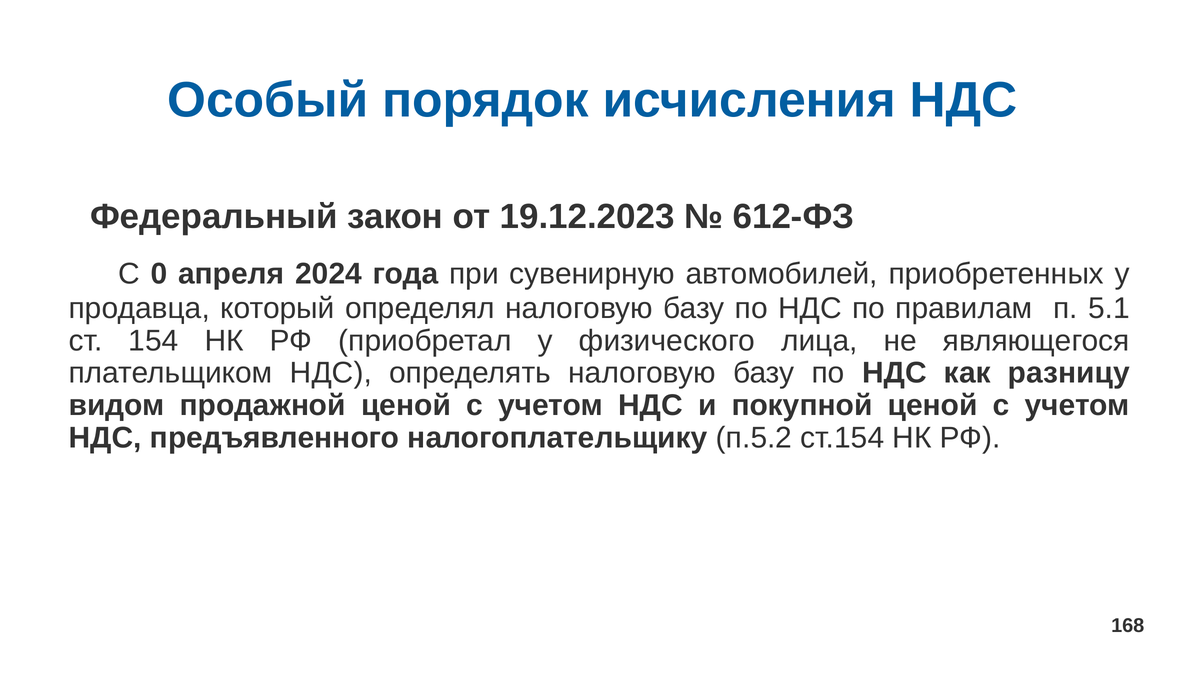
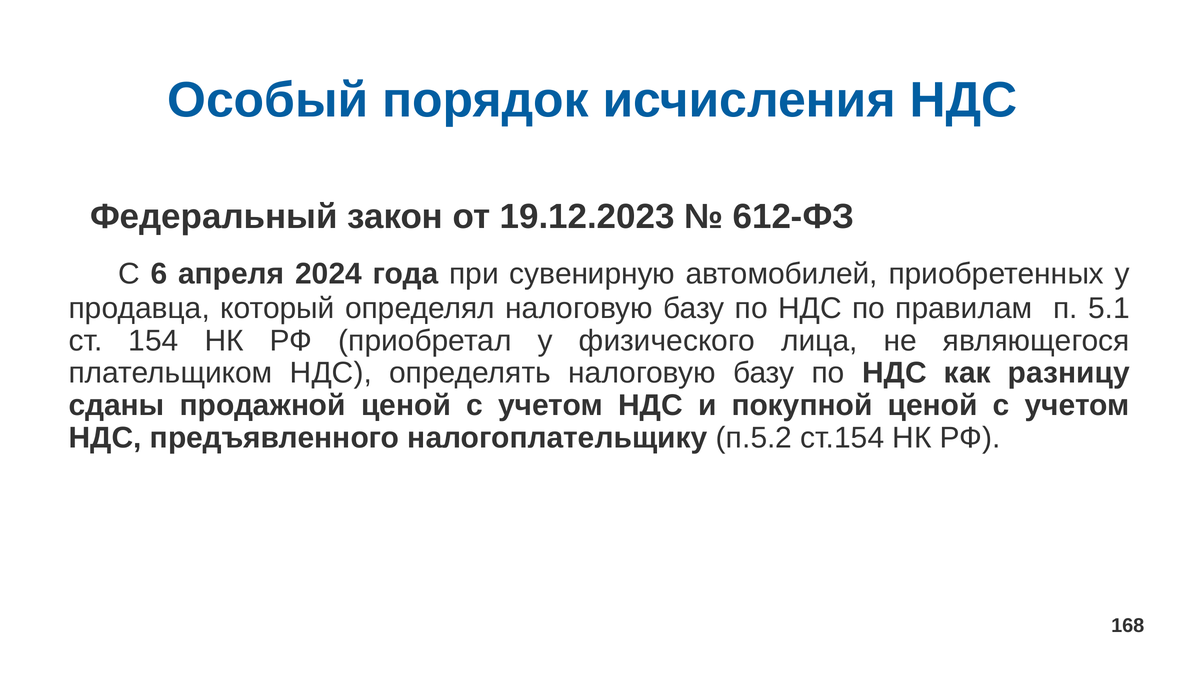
0: 0 -> 6 (159, 274)
видом: видом -> сданы (117, 406)
